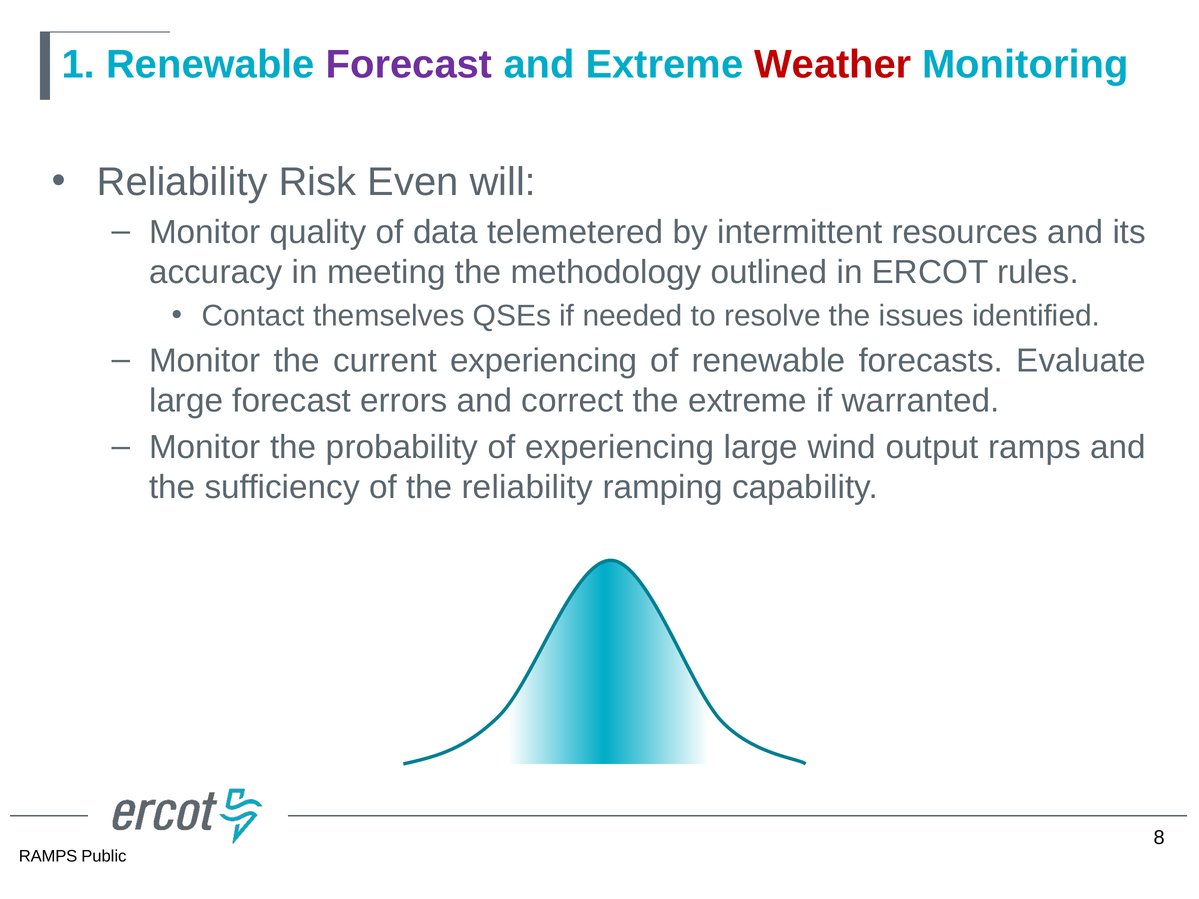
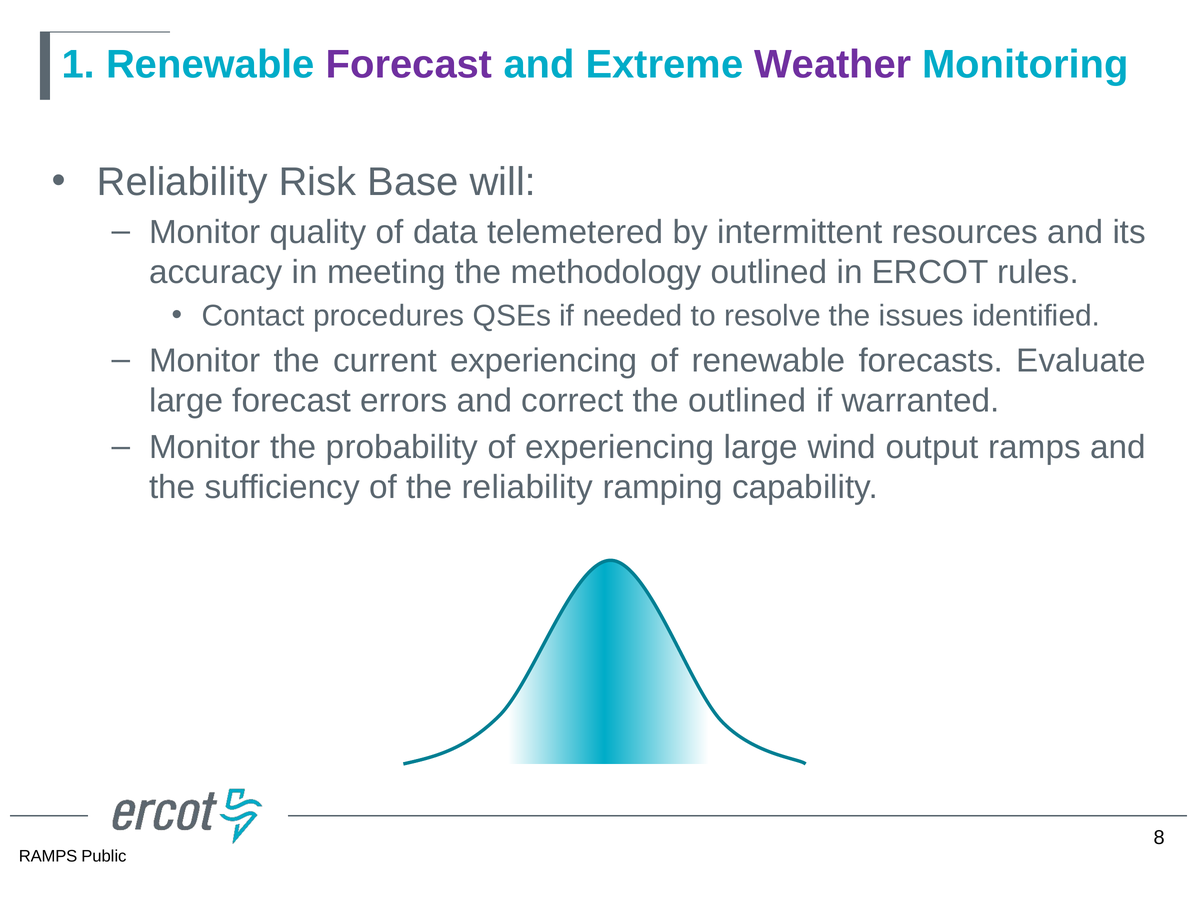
Weather colour: red -> purple (833, 65)
Even: Even -> Base (413, 182)
themselves: themselves -> procedures (389, 316)
the extreme: extreme -> outlined (747, 401)
